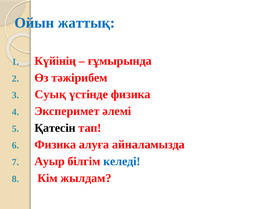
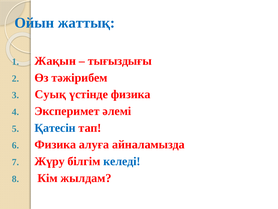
Күйінің: Күйінің -> Жақын (55, 61)
ғұмырында: ғұмырында -> тығыздығы (120, 61)
Қатесін colour: black -> blue (55, 128)
Ауыр: Ауыр -> Жүру (50, 161)
